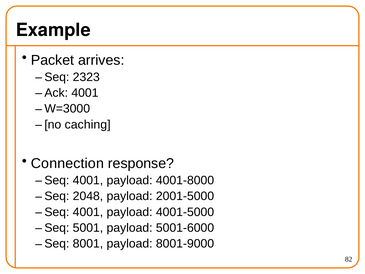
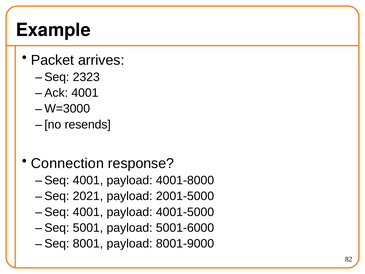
caching: caching -> resends (88, 124)
2048: 2048 -> 2021 (88, 196)
